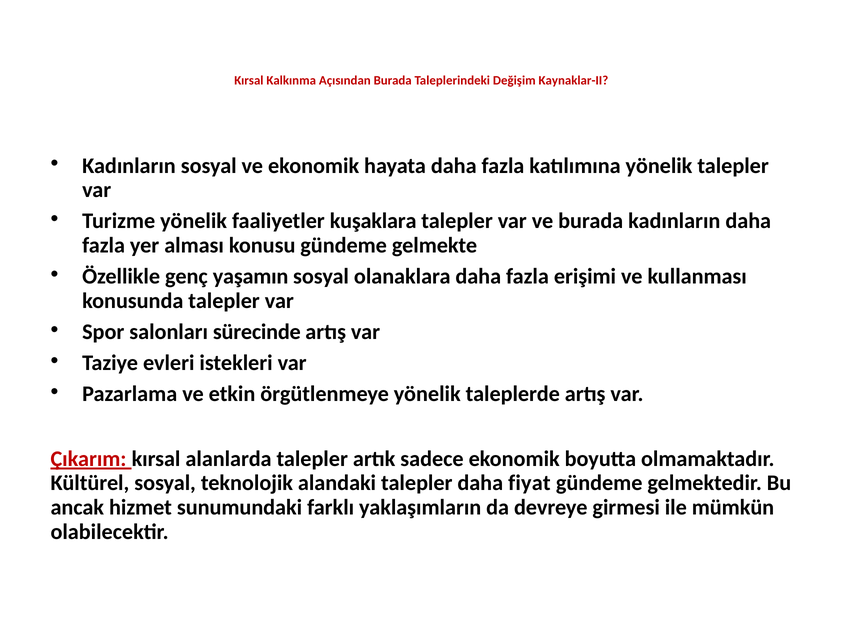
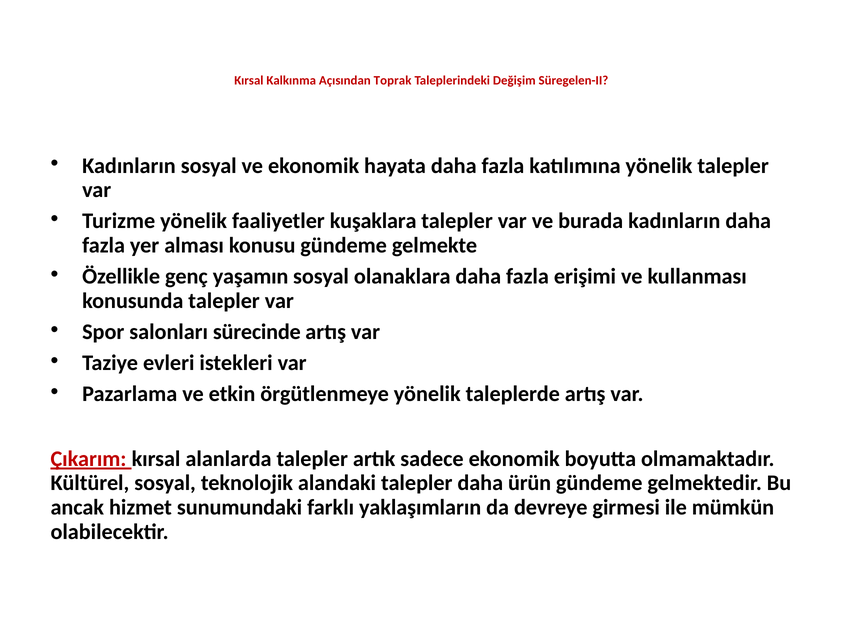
Açısından Burada: Burada -> Toprak (393, 80)
Kaynaklar-II: Kaynaklar-II -> Süregelen-II (573, 80)
fiyat: fiyat -> ürün (530, 483)
